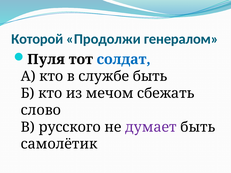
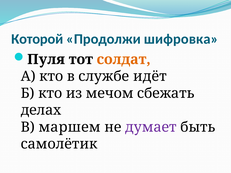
генералом: генералом -> шифровка (181, 39)
солдат colour: blue -> orange (124, 59)
службе быть: быть -> идёт (150, 76)
слово: слово -> делах (41, 110)
русского: русского -> маршем (70, 127)
